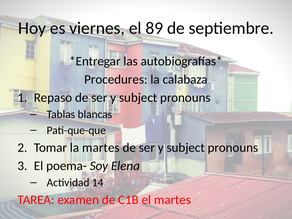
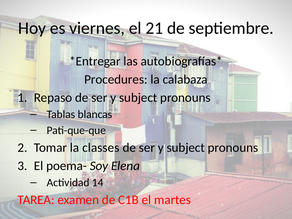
89: 89 -> 21 (154, 28)
la martes: martes -> classes (101, 148)
